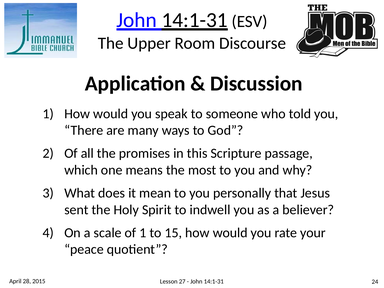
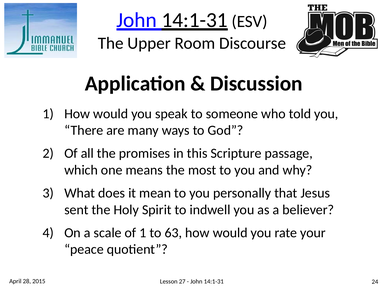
15: 15 -> 63 (173, 233)
